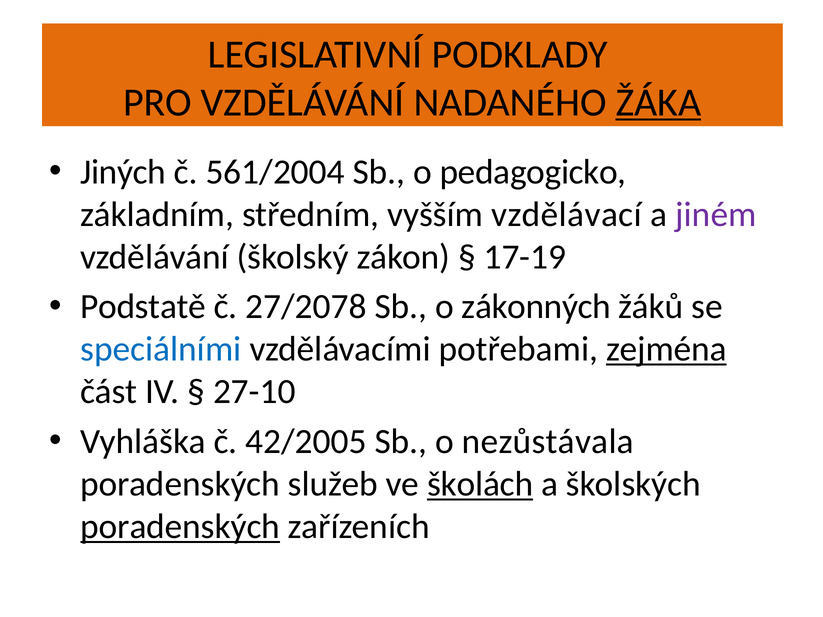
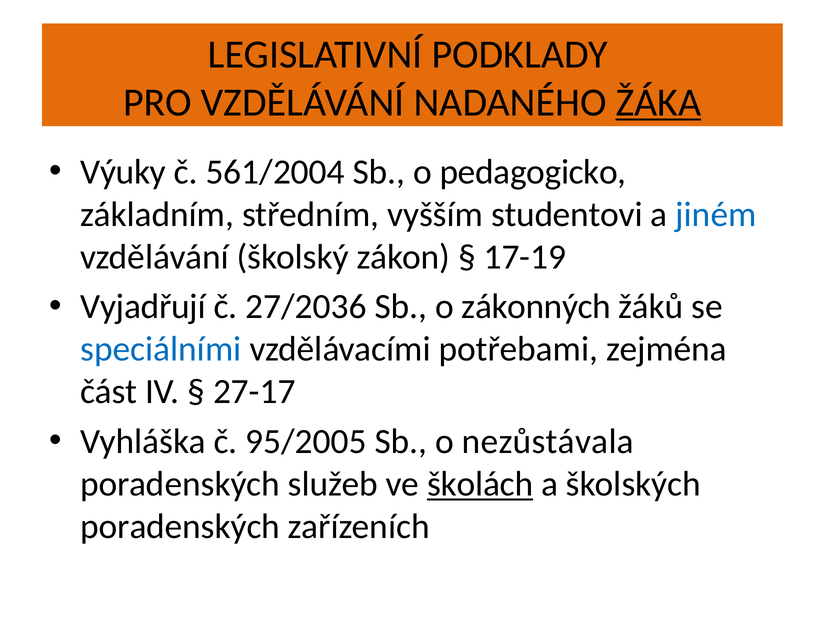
Jiných: Jiných -> Výuky (123, 172)
vzdělávací: vzdělávací -> studentovi (567, 214)
jiném colour: purple -> blue (716, 214)
Podstatě: Podstatě -> Vyjadřují (143, 307)
27/2078: 27/2078 -> 27/2036 (306, 307)
zejména underline: present -> none (666, 349)
27-10: 27-10 -> 27-17 (254, 392)
42/2005: 42/2005 -> 95/2005 (306, 442)
poradenských underline: present -> none (180, 527)
